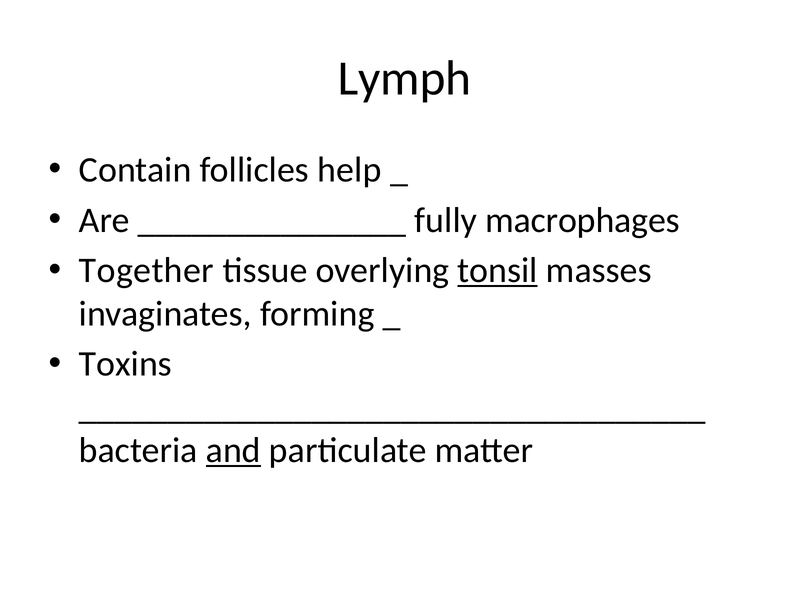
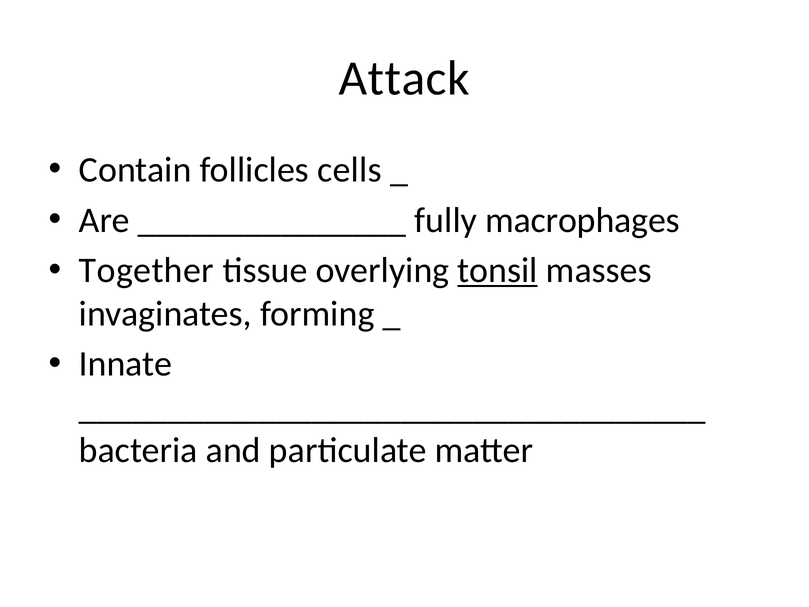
Lymph: Lymph -> Attack (404, 78)
help: help -> cells (350, 170)
Toxins: Toxins -> Innate (125, 364)
and underline: present -> none (233, 450)
